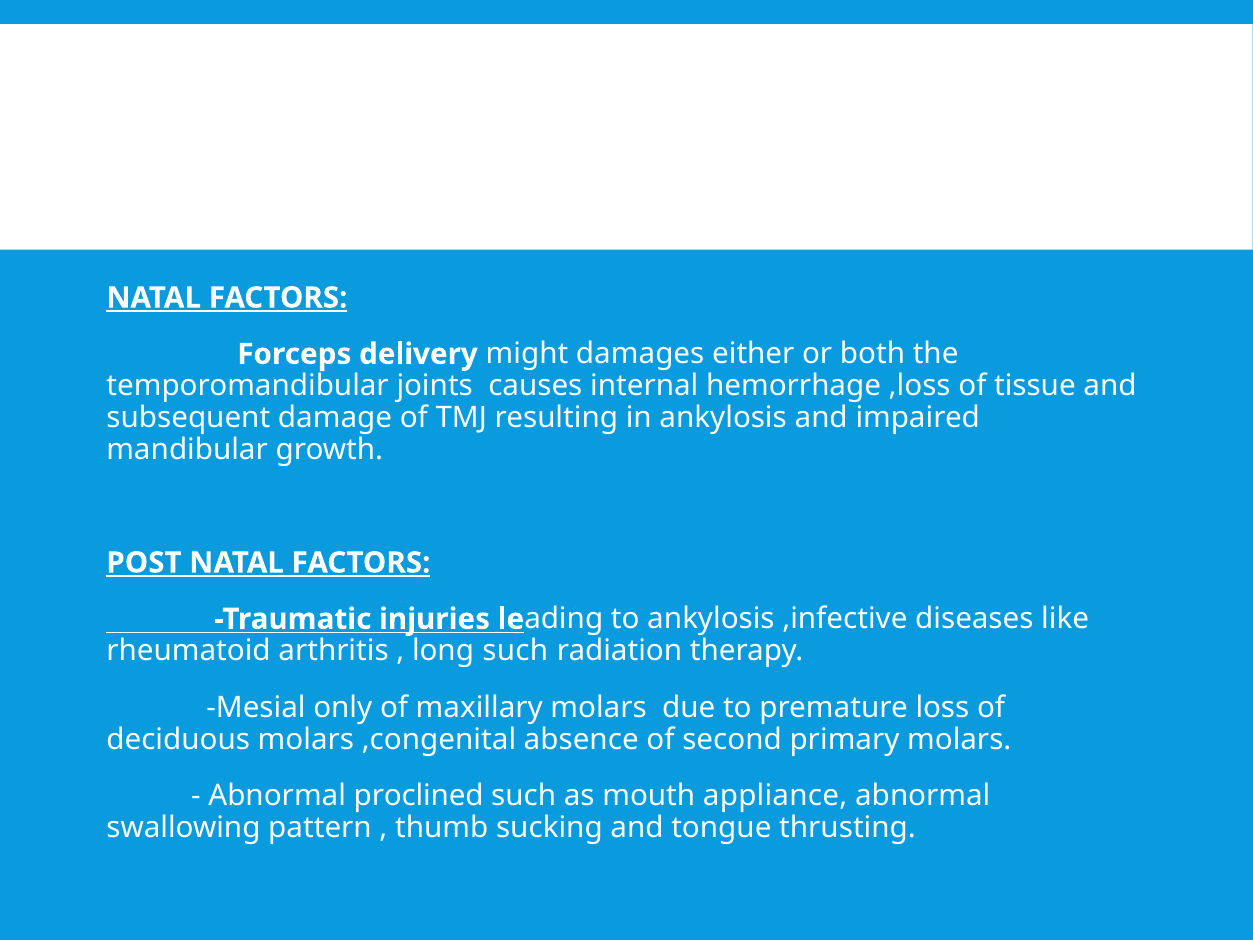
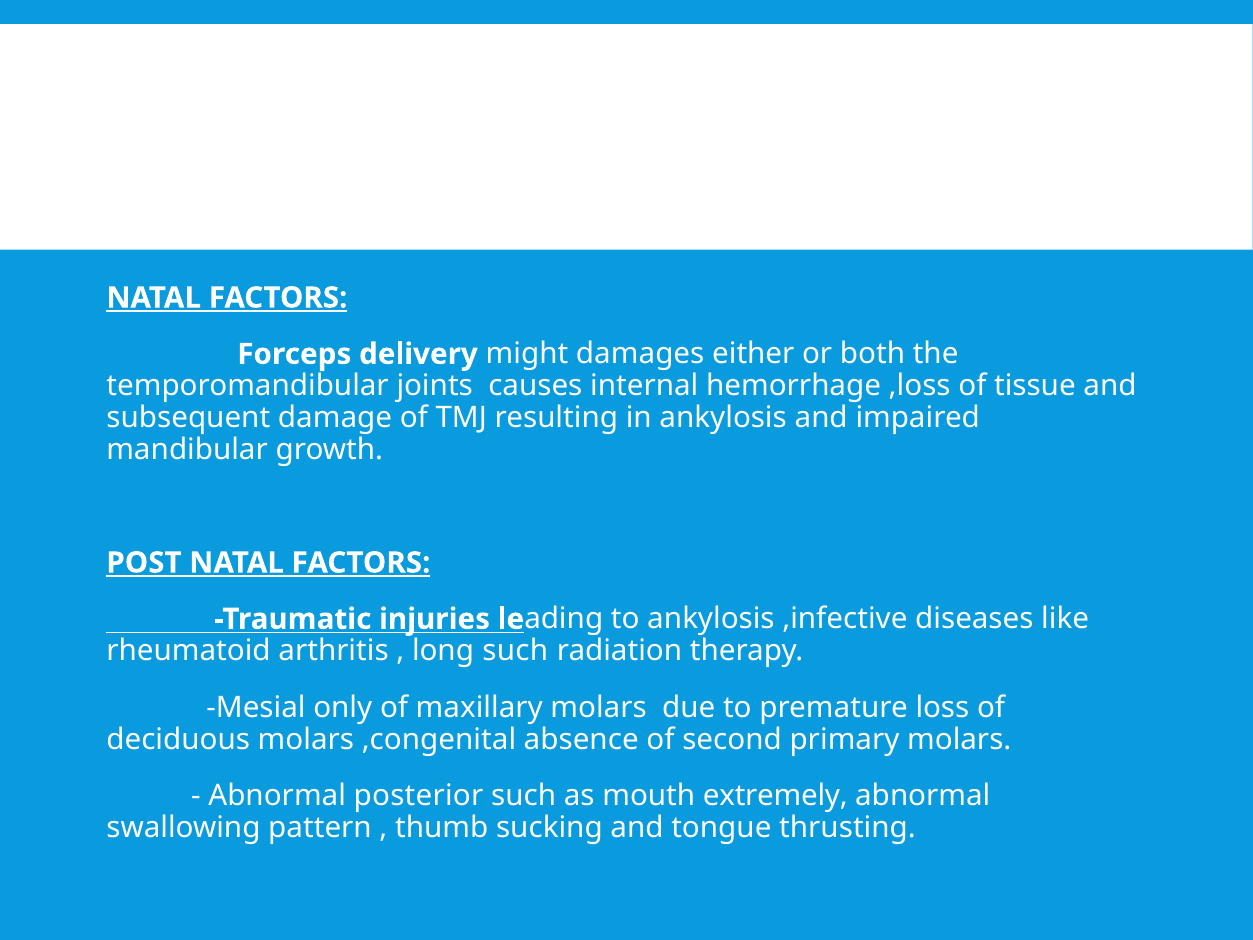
proclined: proclined -> posterior (418, 796)
appliance: appliance -> extremely (775, 796)
